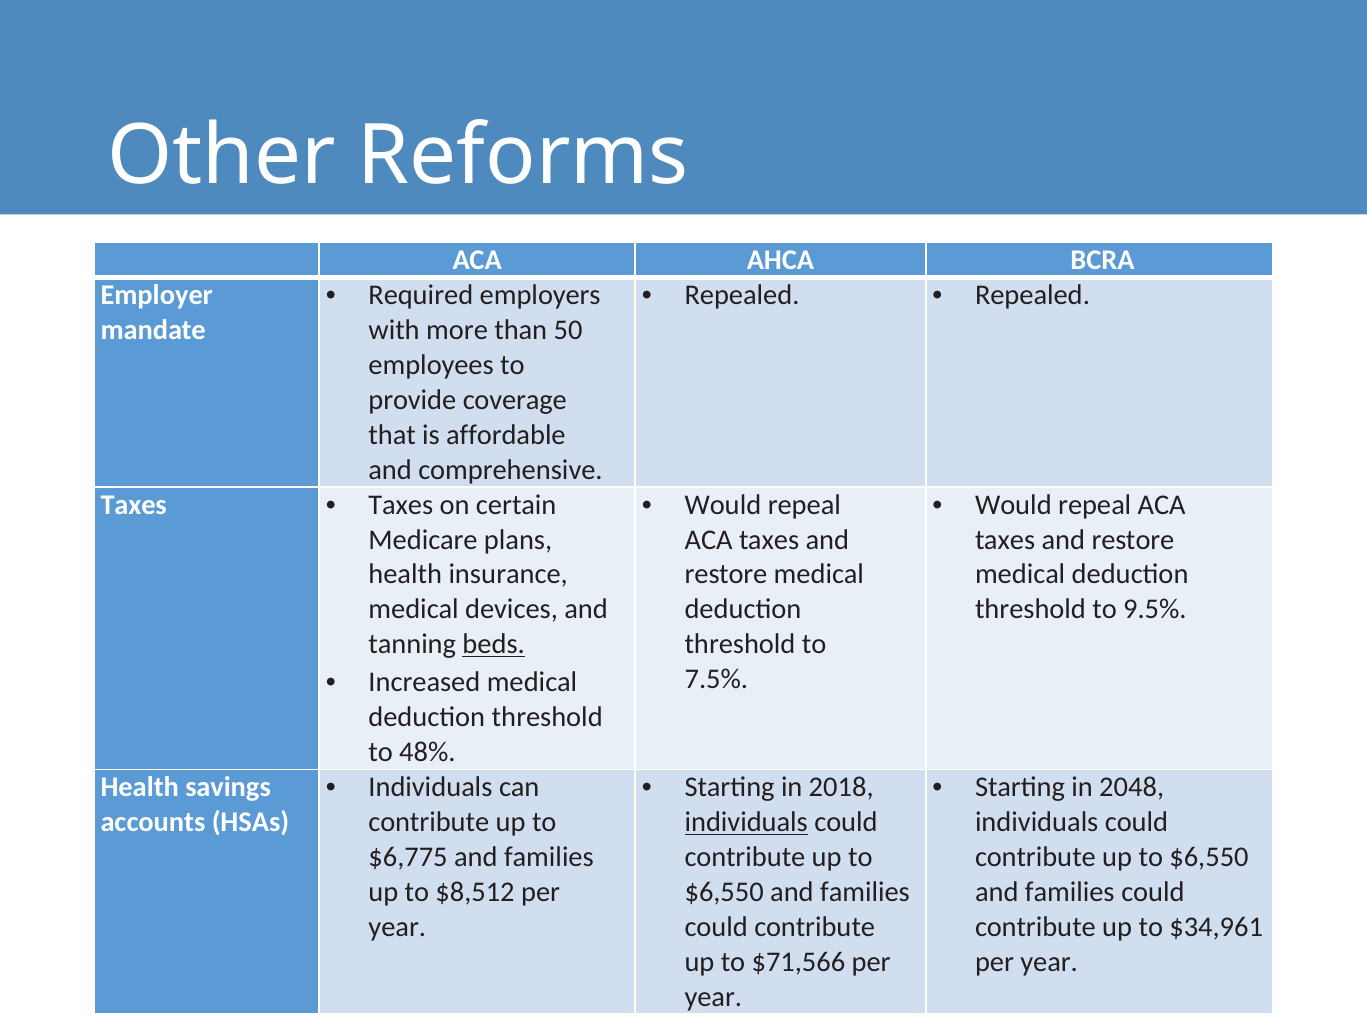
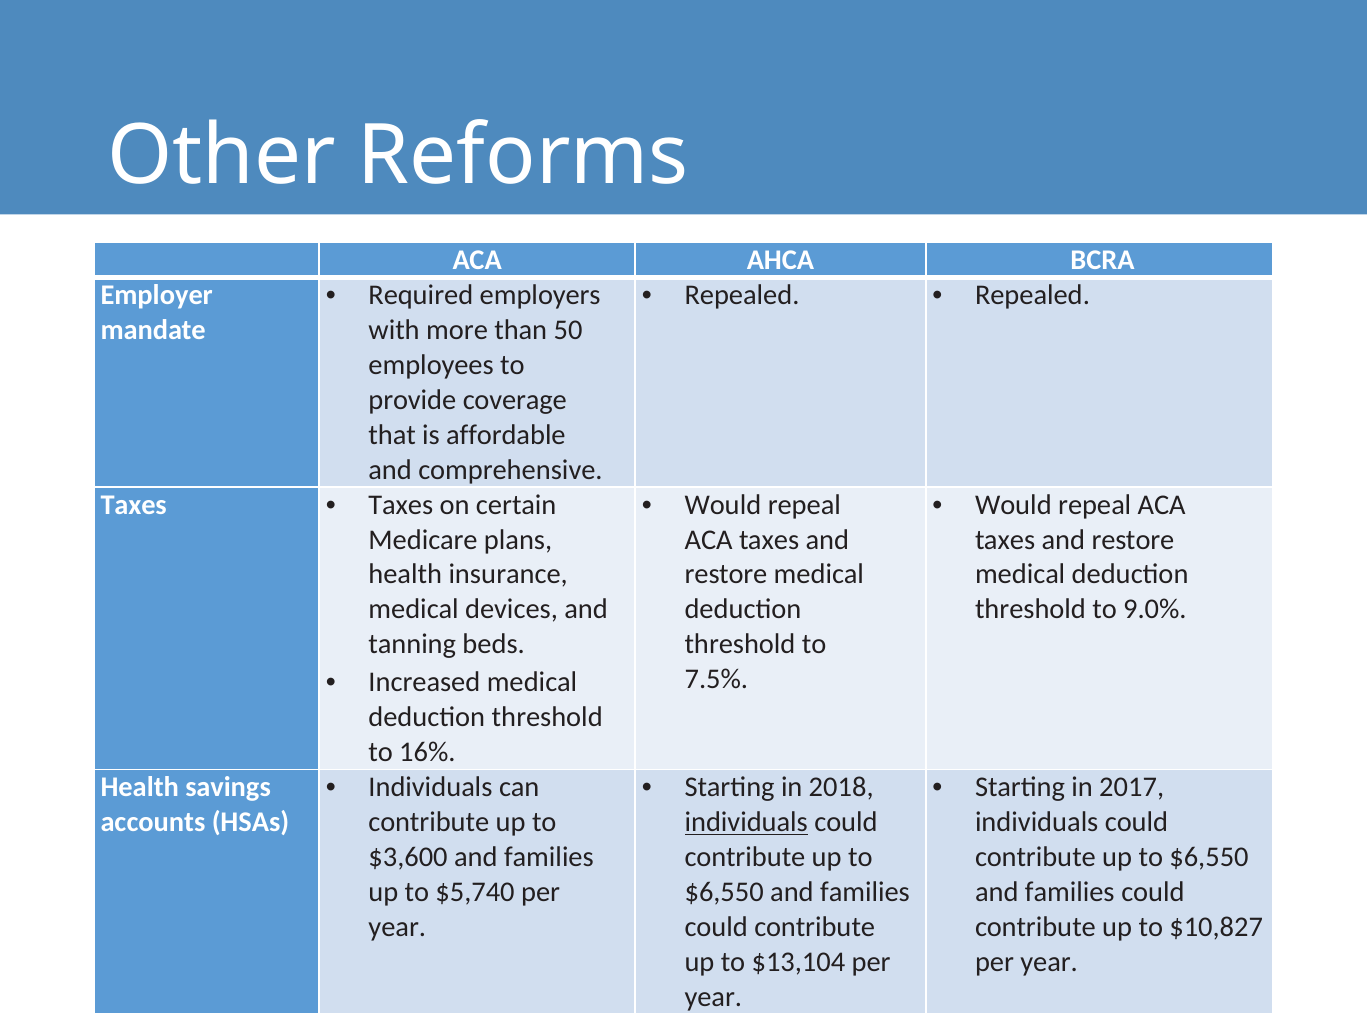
9.5%: 9.5% -> 9.0% (1155, 609)
beds underline: present -> none (494, 644)
48%: 48% -> 16% (427, 752)
2048: 2048 -> 2017 (1132, 787)
$6,775: $6,775 -> $3,600 (408, 856)
$8,512: $8,512 -> $5,740 (475, 891)
$34,961: $34,961 -> $10,827 (1216, 926)
$71,566: $71,566 -> $13,104 (798, 961)
